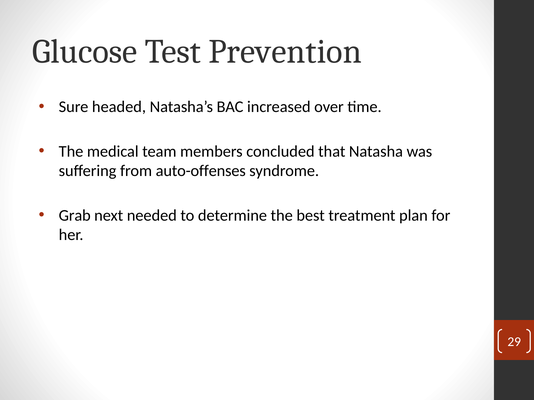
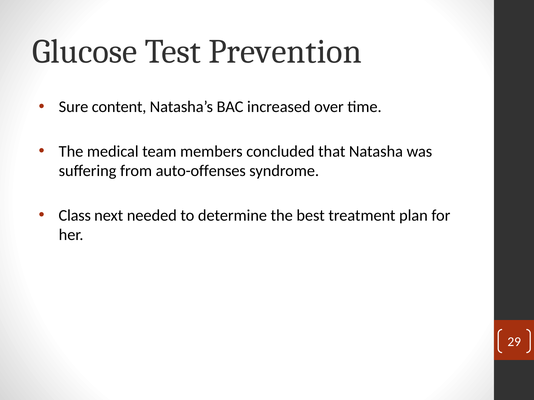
headed: headed -> content (119, 107)
Grab: Grab -> Class (75, 216)
